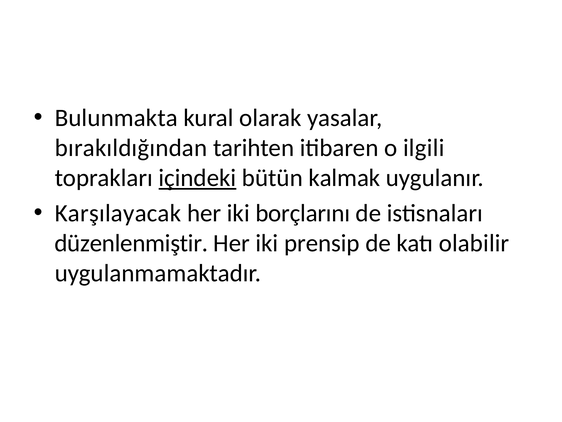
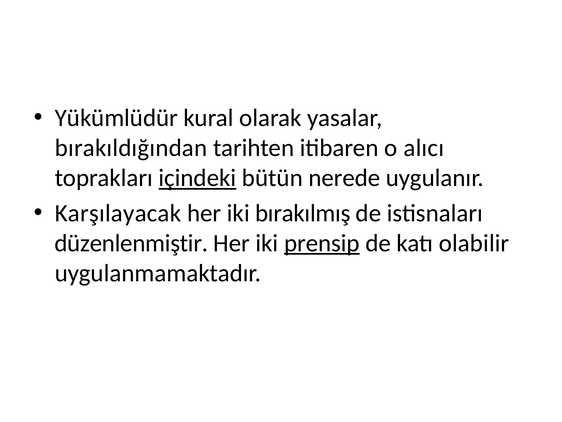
Bulunmakta: Bulunmakta -> Yükümlüdür (116, 118)
ilgili: ilgili -> alıcı (424, 148)
kalmak: kalmak -> nerede (344, 178)
borçlarını: borçlarını -> bırakılmış (303, 213)
prensip underline: none -> present (322, 243)
